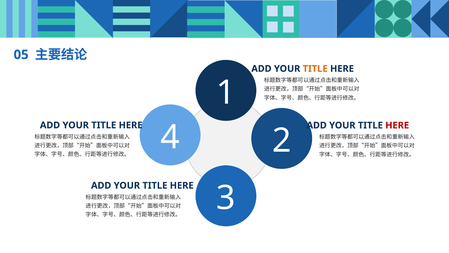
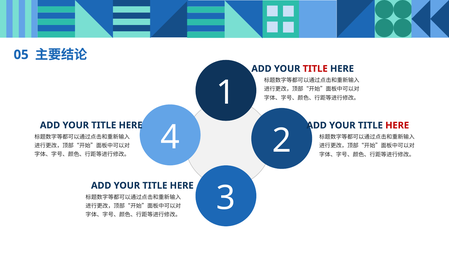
TITLE colour: orange -> red (315, 69)
